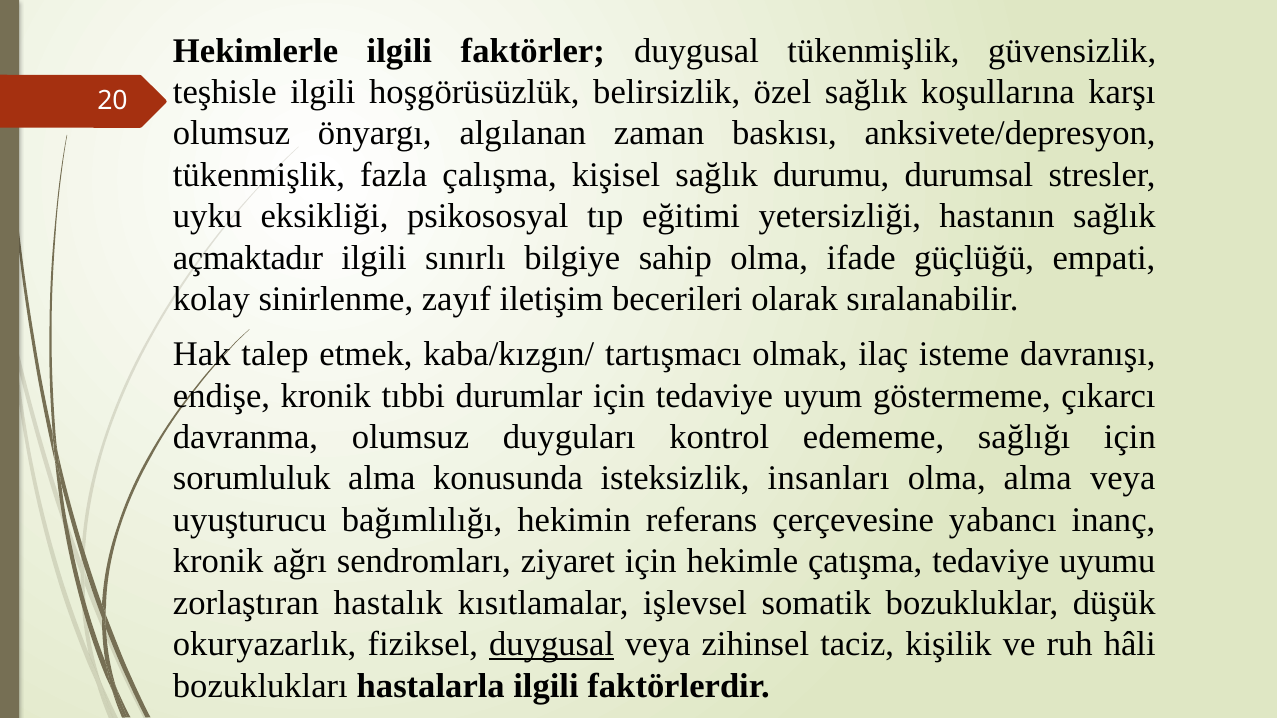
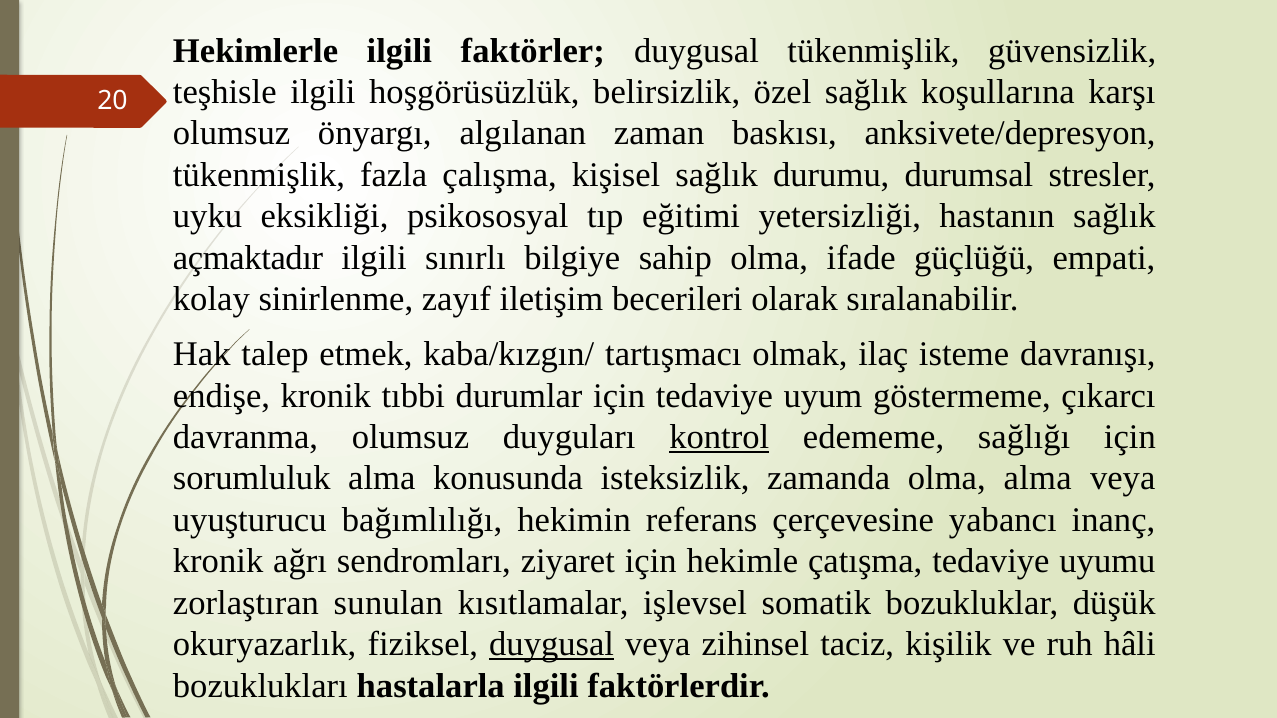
kontrol underline: none -> present (719, 437)
insanları: insanları -> zamanda (829, 479)
hastalık: hastalık -> sunulan (388, 603)
